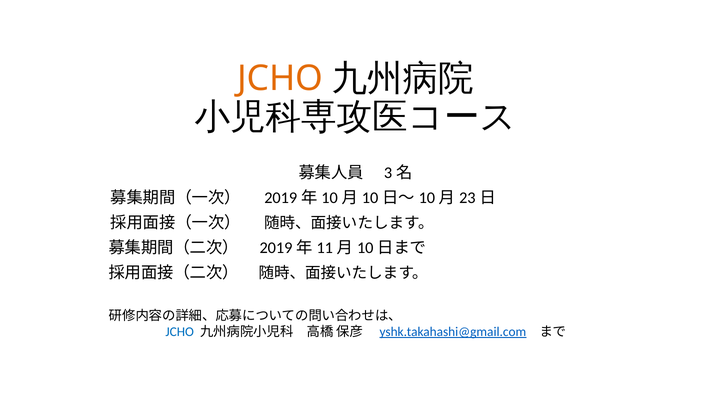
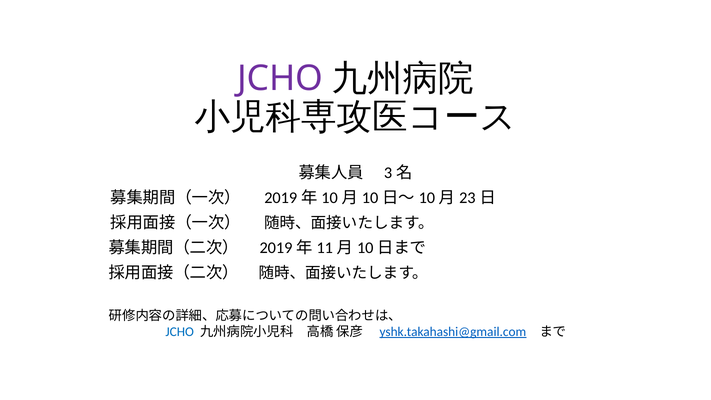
JCHO colour: orange -> purple (280, 79)
